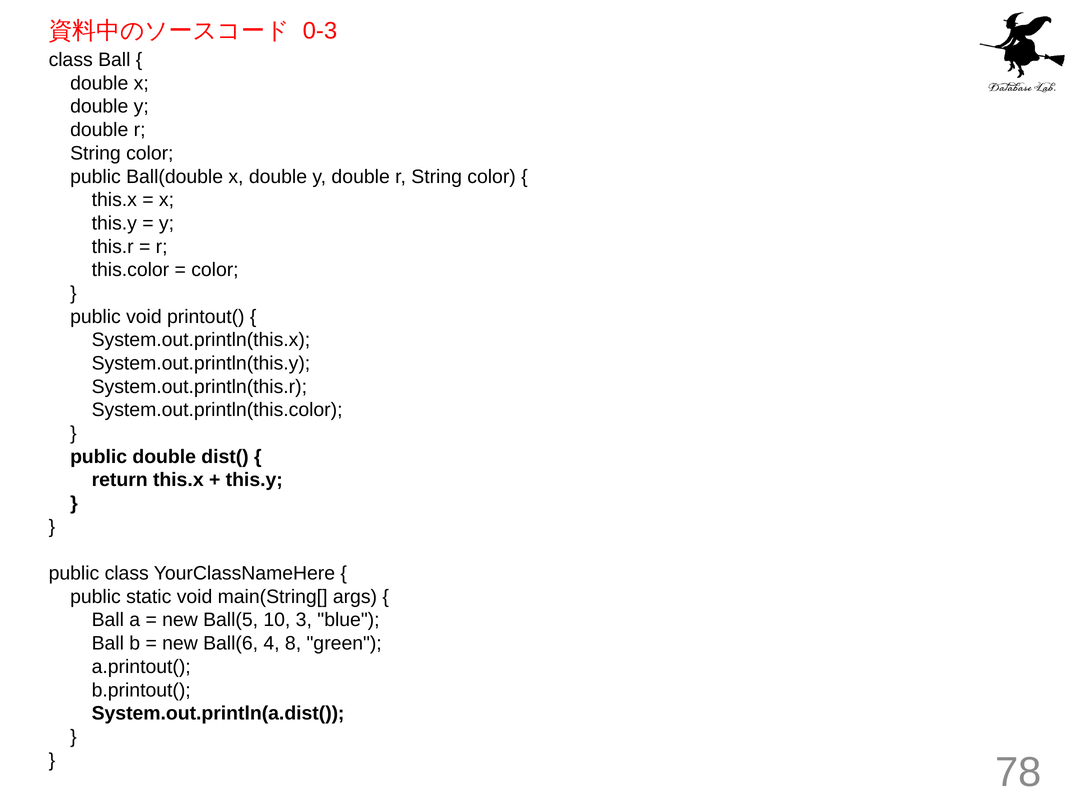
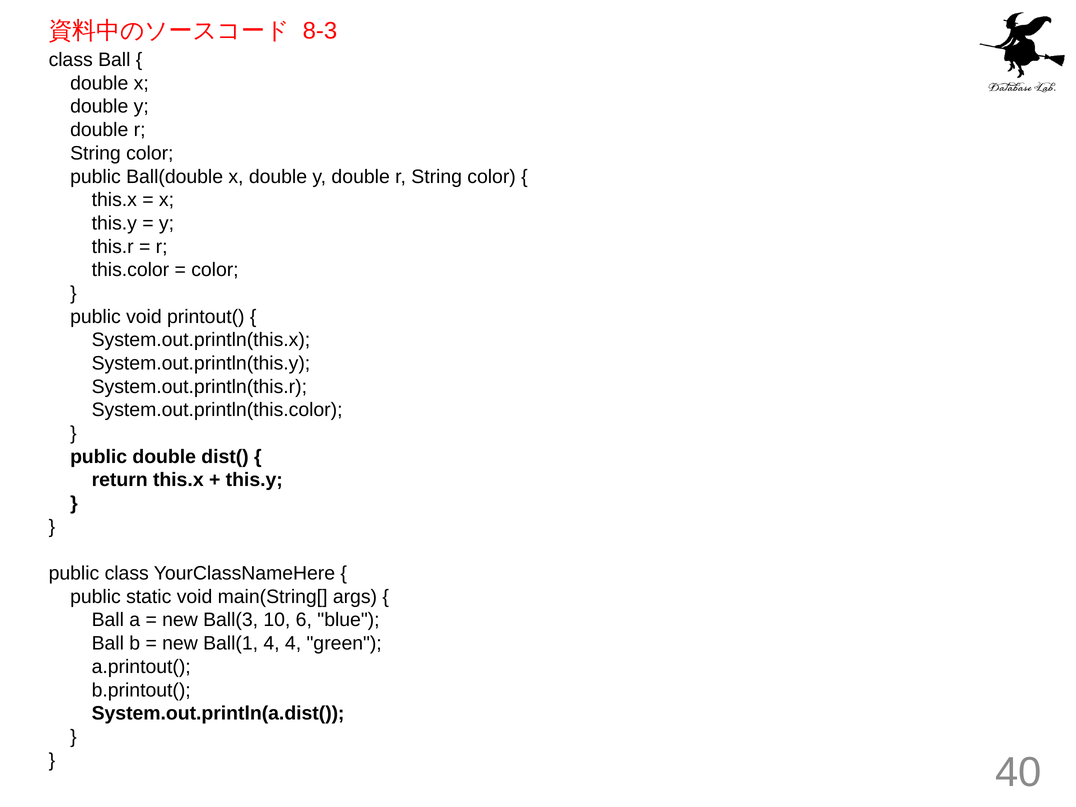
0-3: 0-3 -> 8-3 (320, 31)
Ball(5: Ball(5 -> Ball(3 (231, 620)
3: 3 -> 6 (304, 620)
Ball(6: Ball(6 -> Ball(1 (231, 643)
4 8: 8 -> 4 (293, 643)
78: 78 -> 40 (1018, 772)
